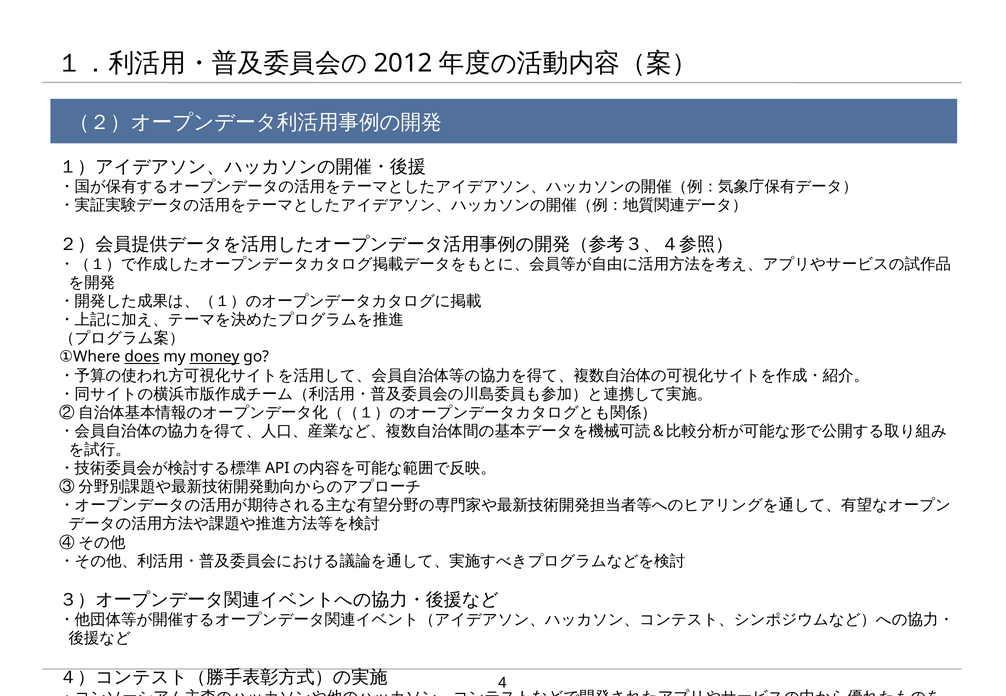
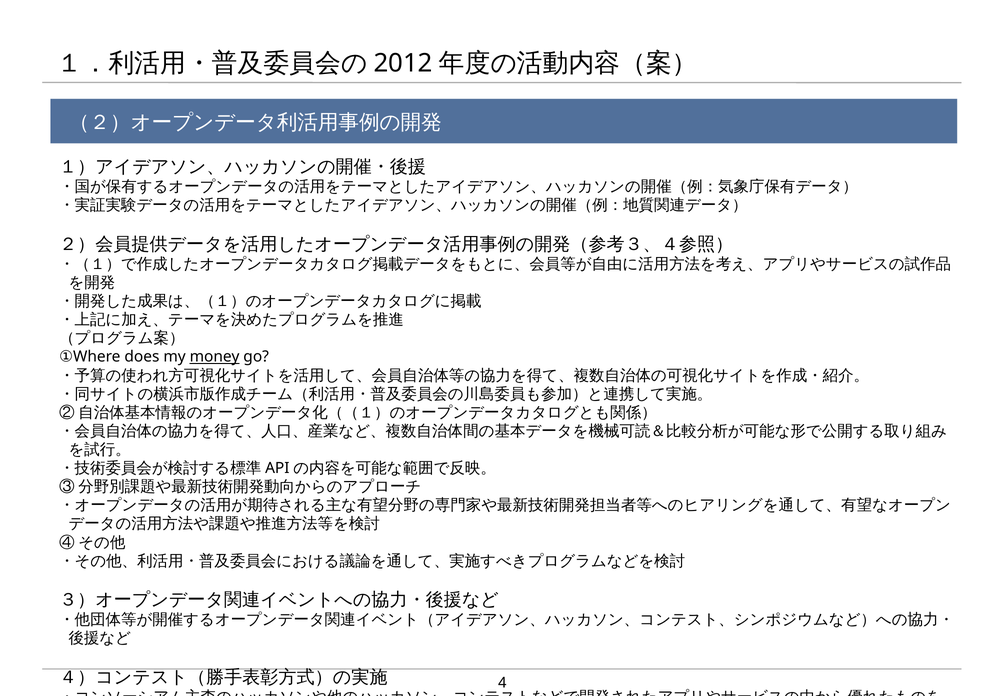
does underline: present -> none (142, 357)
